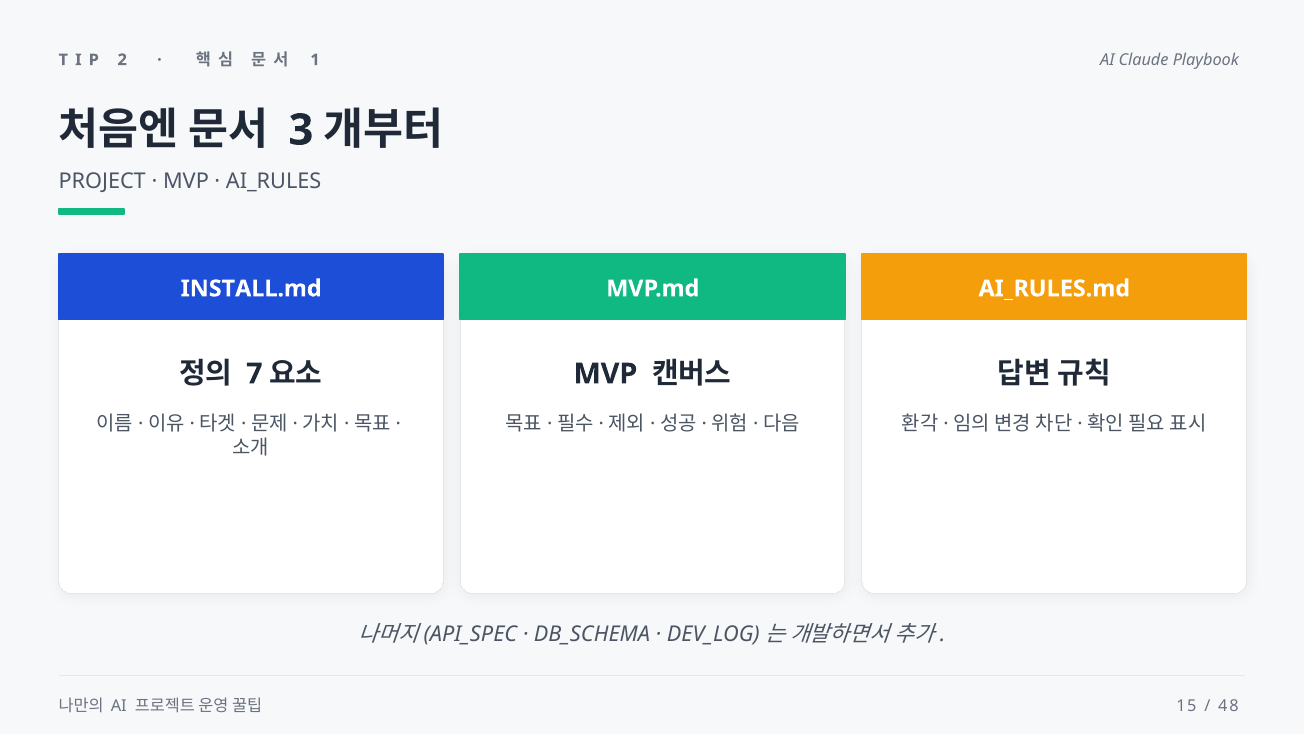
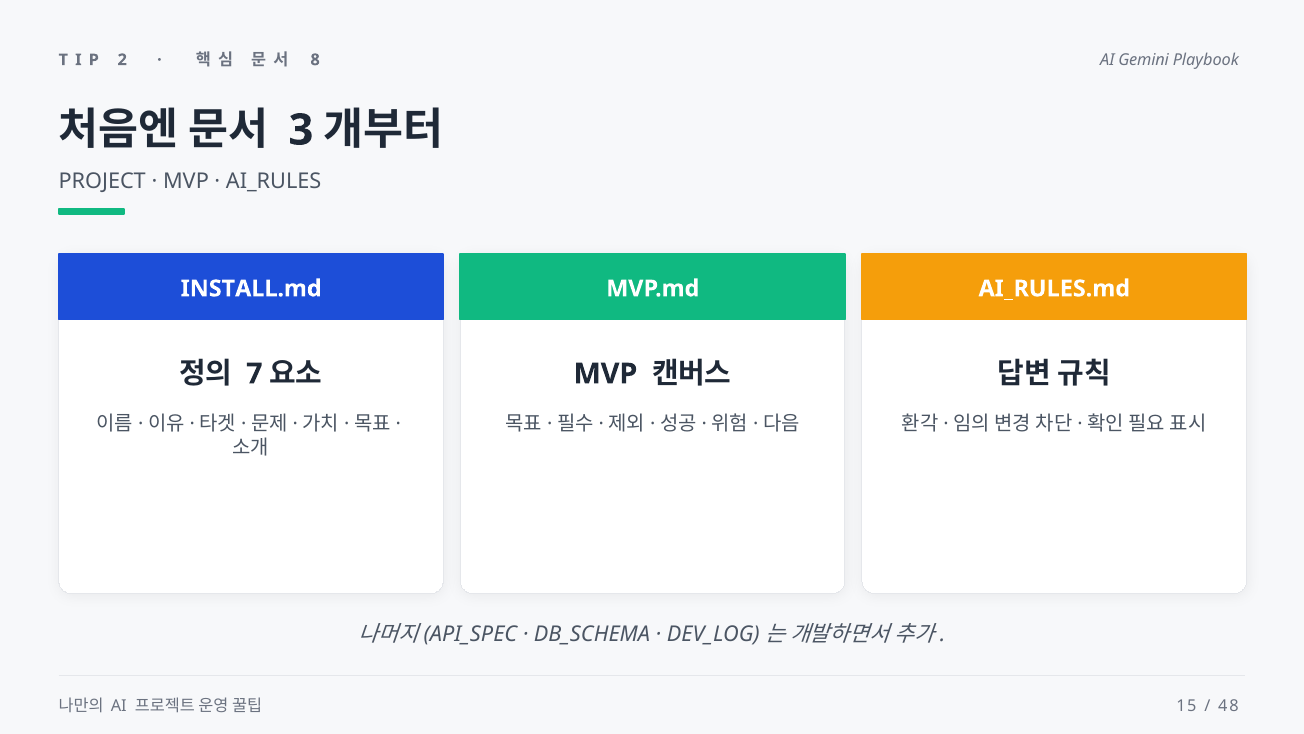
1: 1 -> 8 (315, 60)
Claude: Claude -> Gemini (1144, 60)
